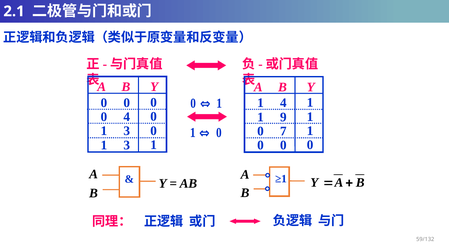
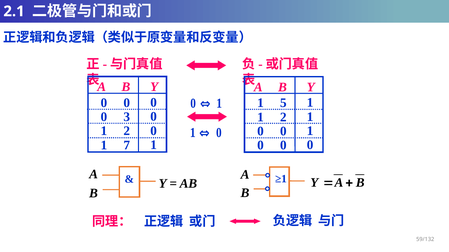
1 4: 4 -> 5 (283, 103)
0 4: 4 -> 3 (127, 117)
9: 9 -> 2 (283, 117)
3: 3 -> 2 (127, 131)
7: 7 -> 0 (283, 131)
3: 3 -> 7 (127, 145)
